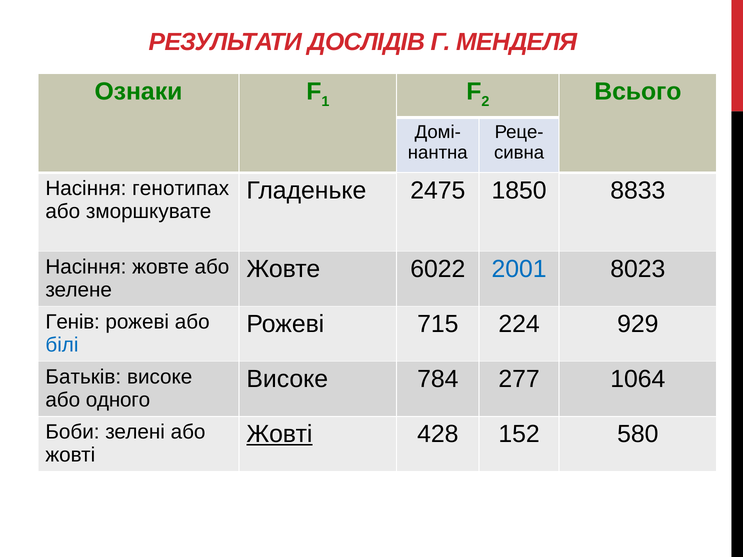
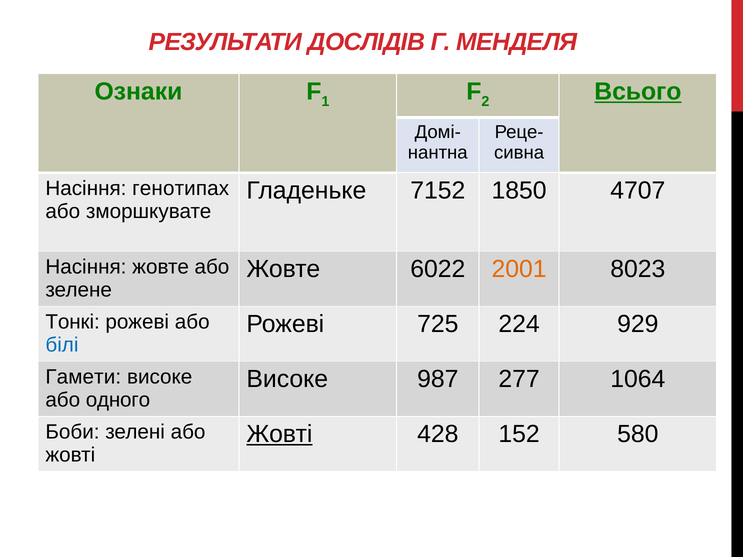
Всього underline: none -> present (638, 92)
2475: 2475 -> 7152 (438, 191)
8833: 8833 -> 4707 (638, 191)
2001 colour: blue -> orange (519, 269)
Генів: Генів -> Тонкі (73, 322)
715: 715 -> 725 (438, 324)
Батьків: Батьків -> Гамети (83, 377)
784: 784 -> 987 (438, 379)
